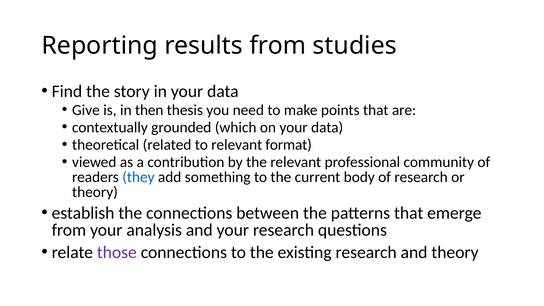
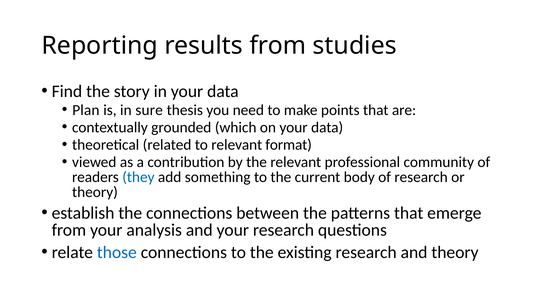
Give: Give -> Plan (86, 110)
then: then -> sure (149, 110)
those colour: purple -> blue (117, 252)
